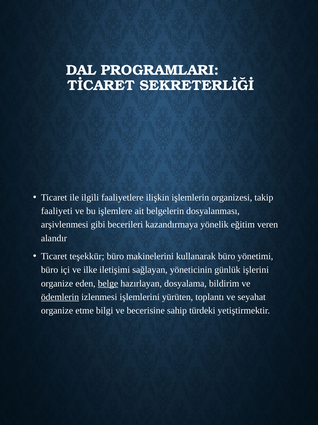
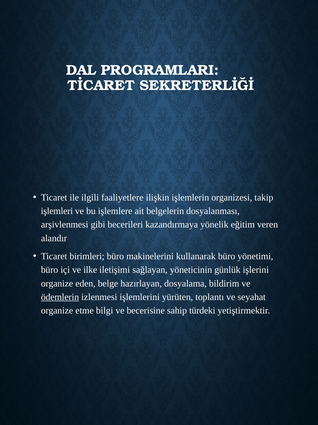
faaliyeti: faaliyeti -> işlemleri (57, 211)
teşekkür: teşekkür -> birimleri (87, 256)
belge underline: present -> none (108, 283)
